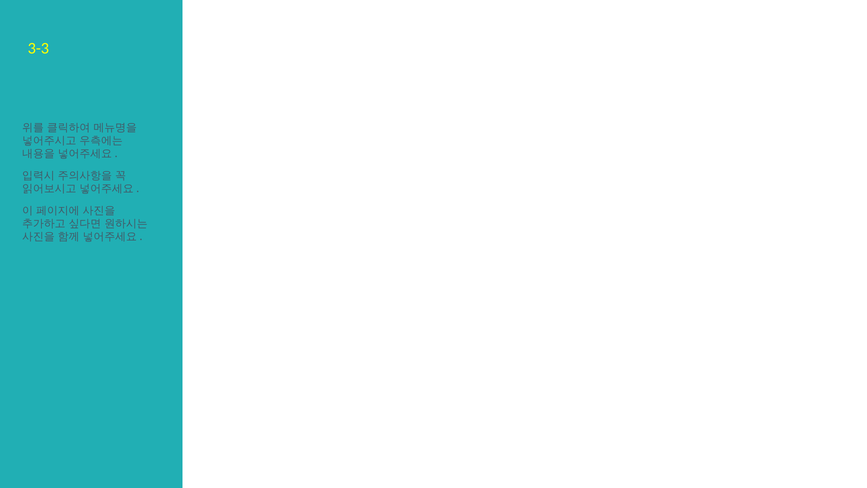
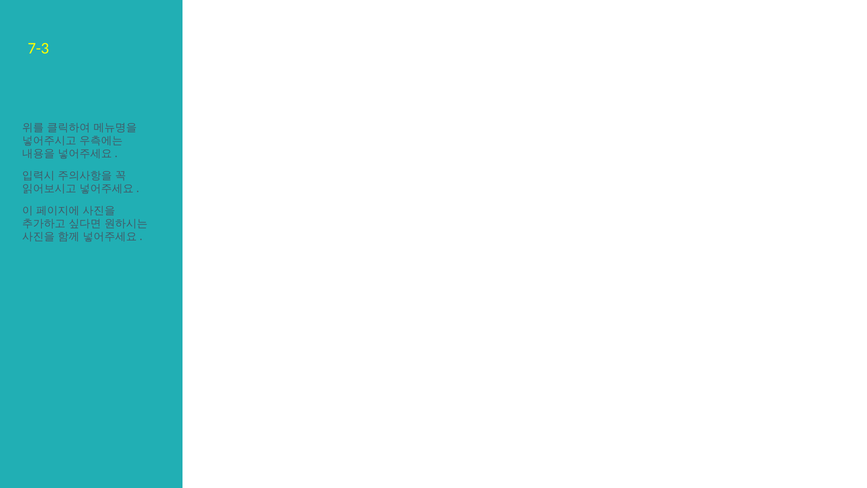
3-3: 3-3 -> 7-3 (38, 48)
